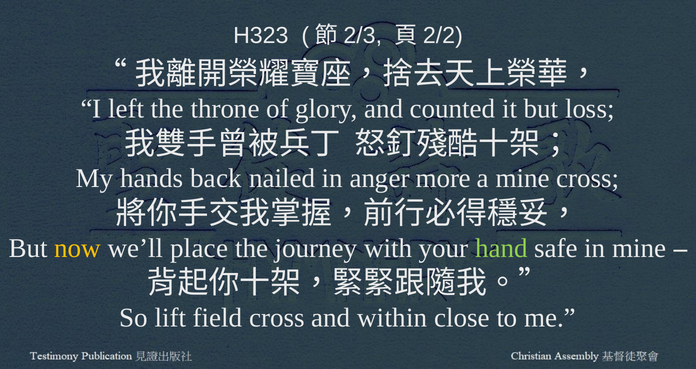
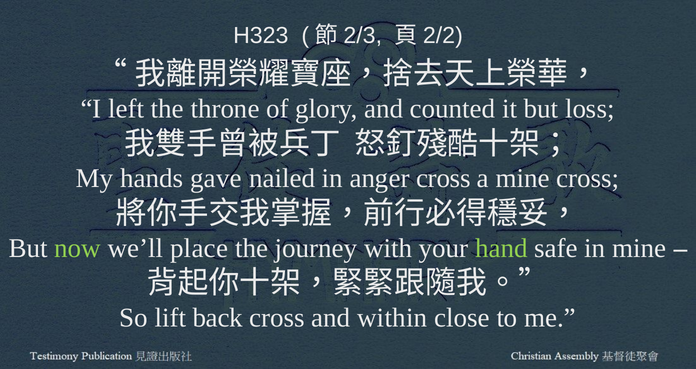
back: back -> gave (216, 178)
anger more: more -> cross (443, 178)
now colour: yellow -> light green (78, 248)
field: field -> back (218, 318)
